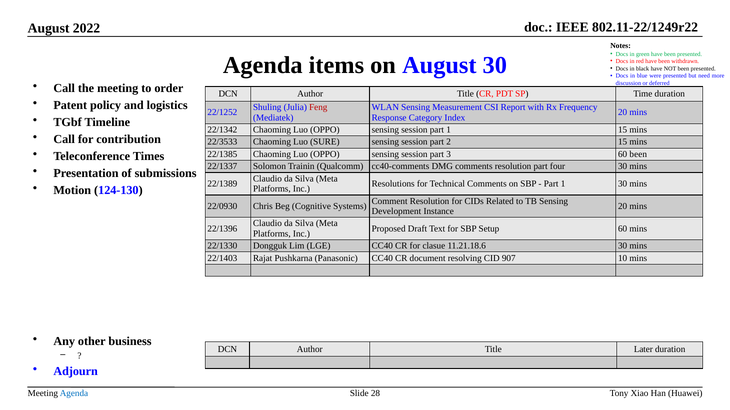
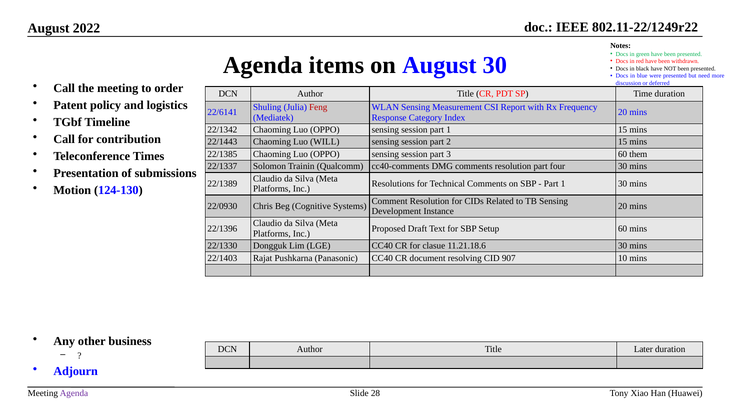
22/1252: 22/1252 -> 22/6141 (222, 113)
22/3533: 22/3533 -> 22/1443 (222, 142)
SURE: SURE -> WILL (325, 142)
60 been: been -> them (638, 154)
Agenda colour: blue -> purple (74, 394)
